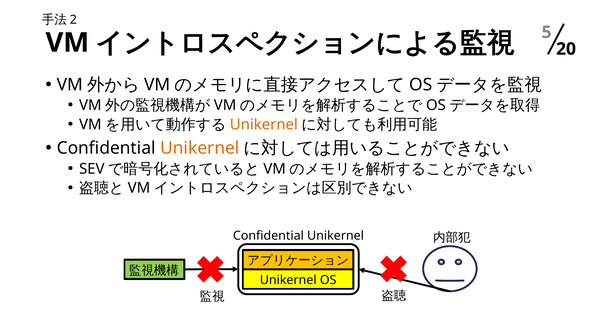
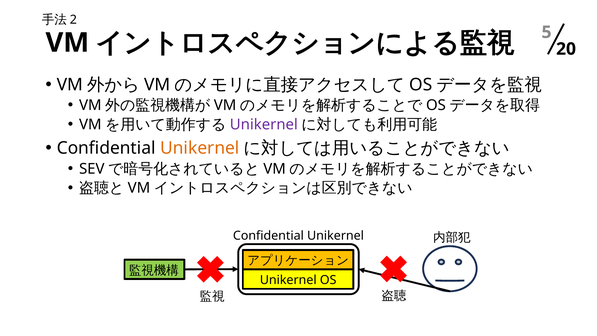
Unikernel colour: orange -> purple (264, 124)
